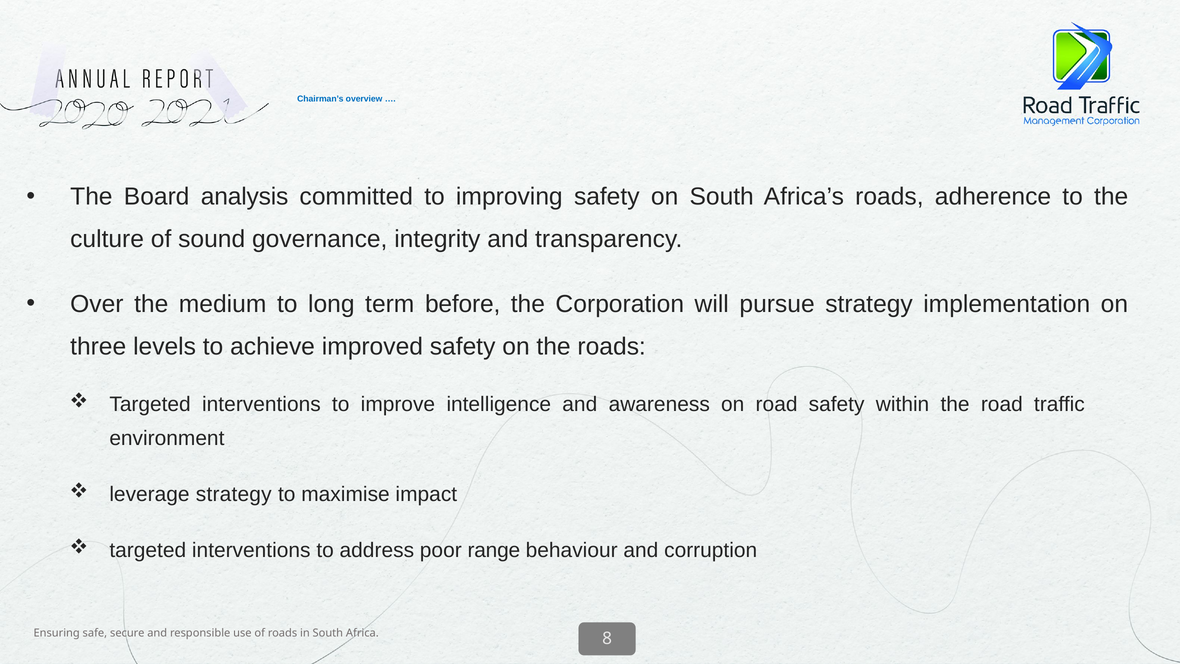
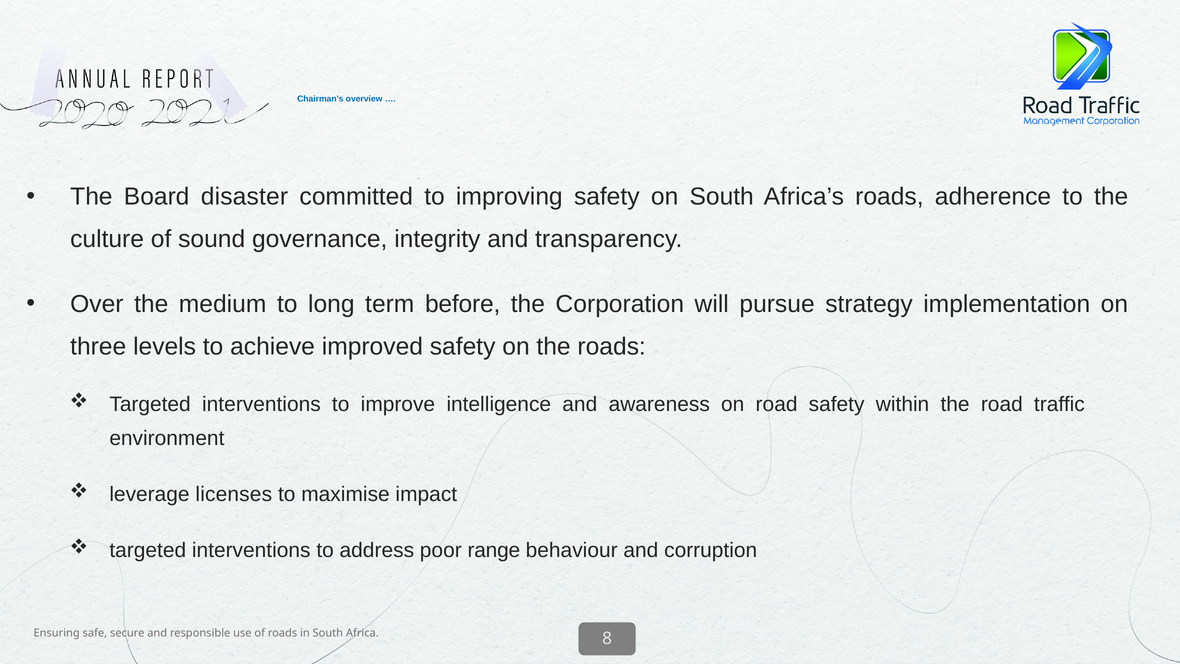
analysis: analysis -> disaster (244, 197)
leverage strategy: strategy -> licenses (234, 494)
